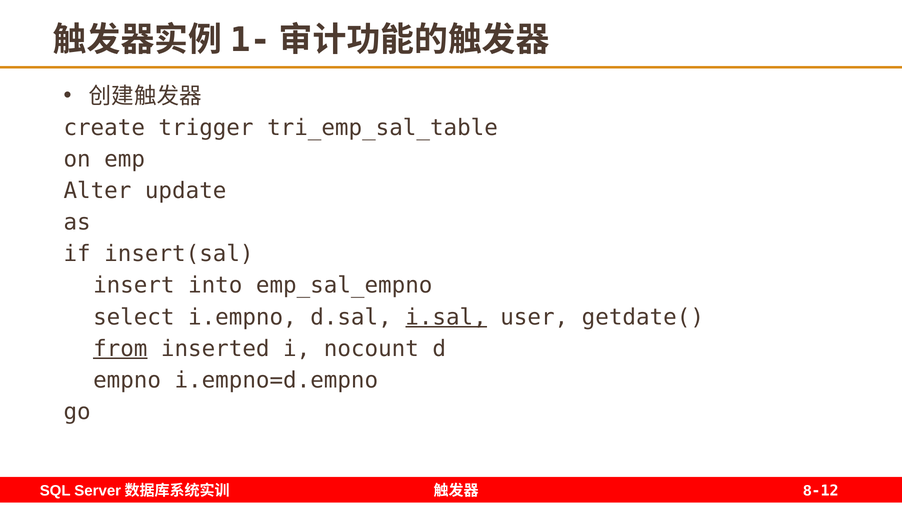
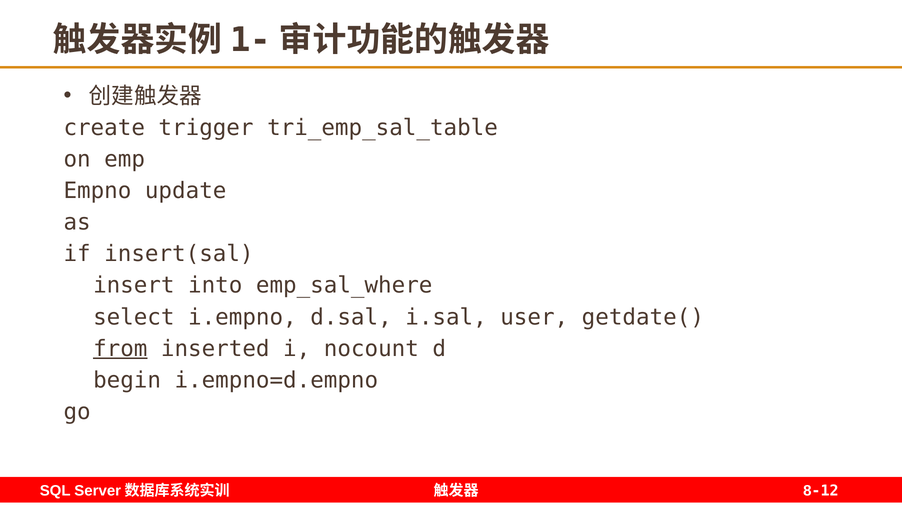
Alter: Alter -> Empno (97, 191)
emp_sal_empno: emp_sal_empno -> emp_sal_where (344, 286)
i.sal underline: present -> none (446, 317)
empno: empno -> begin (127, 380)
